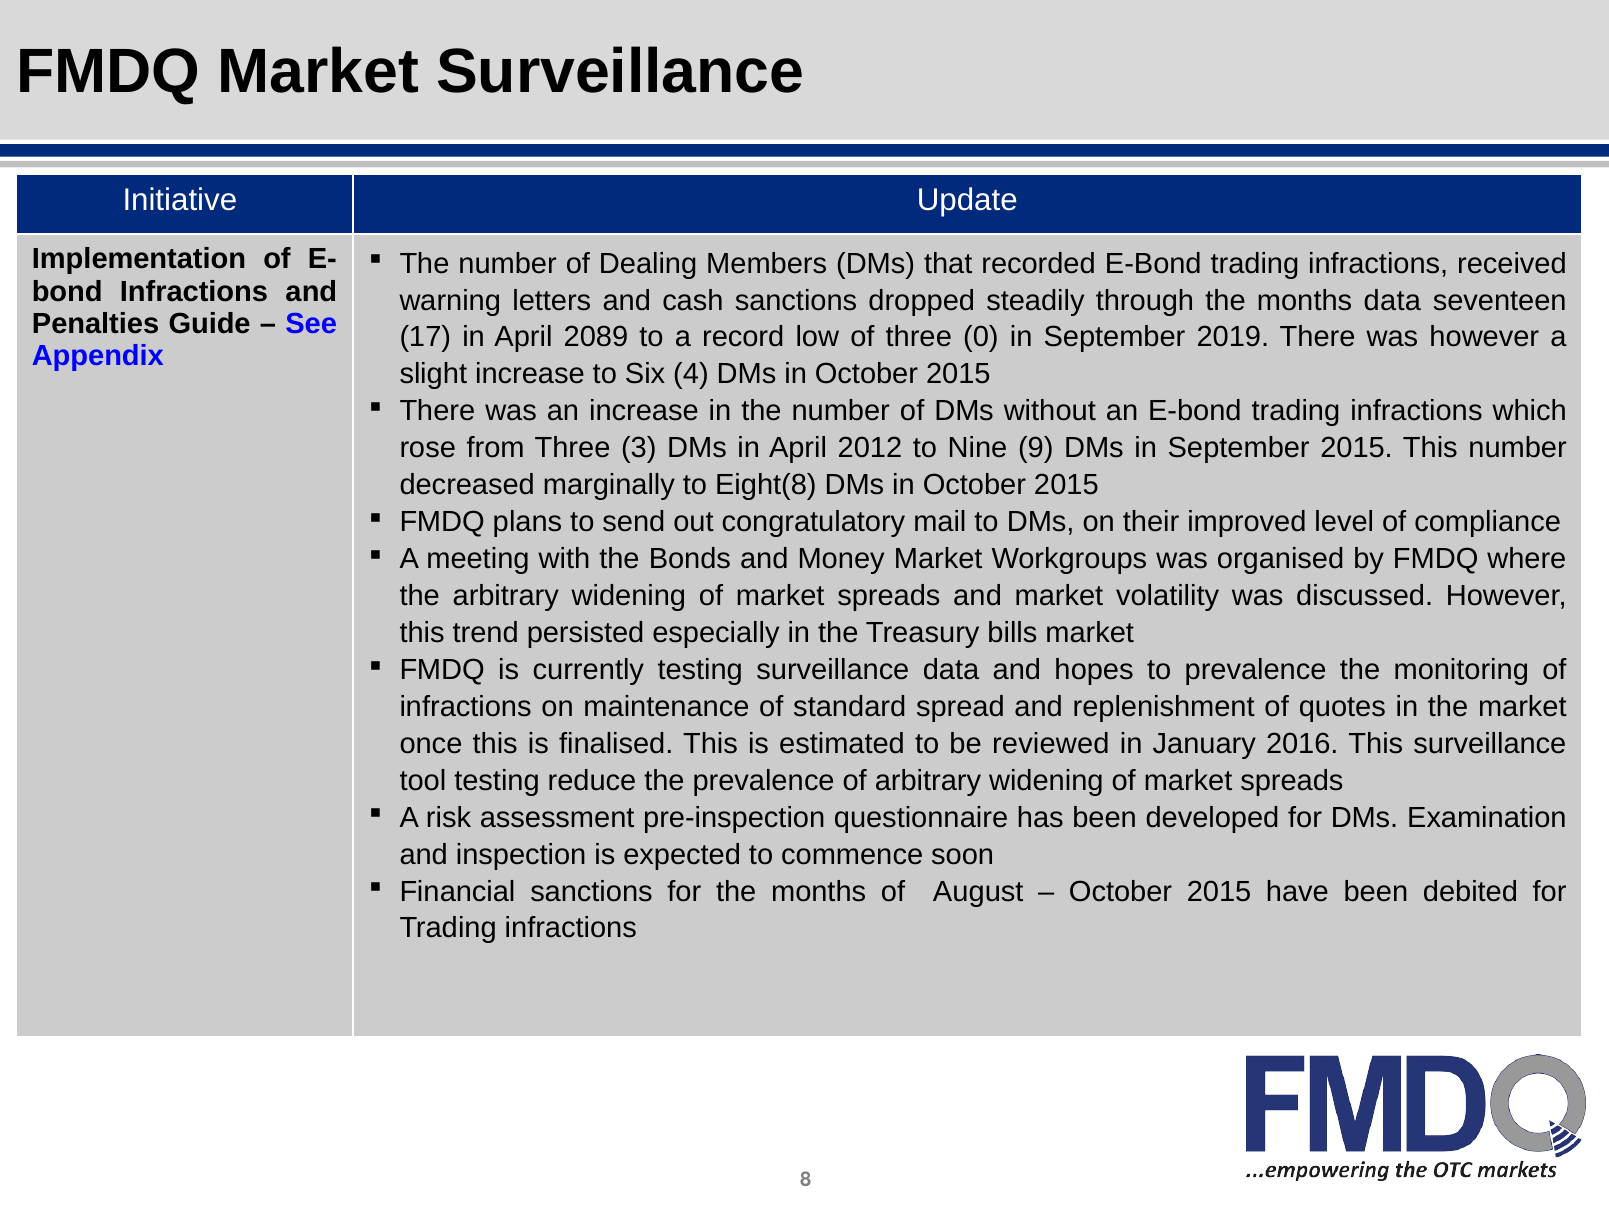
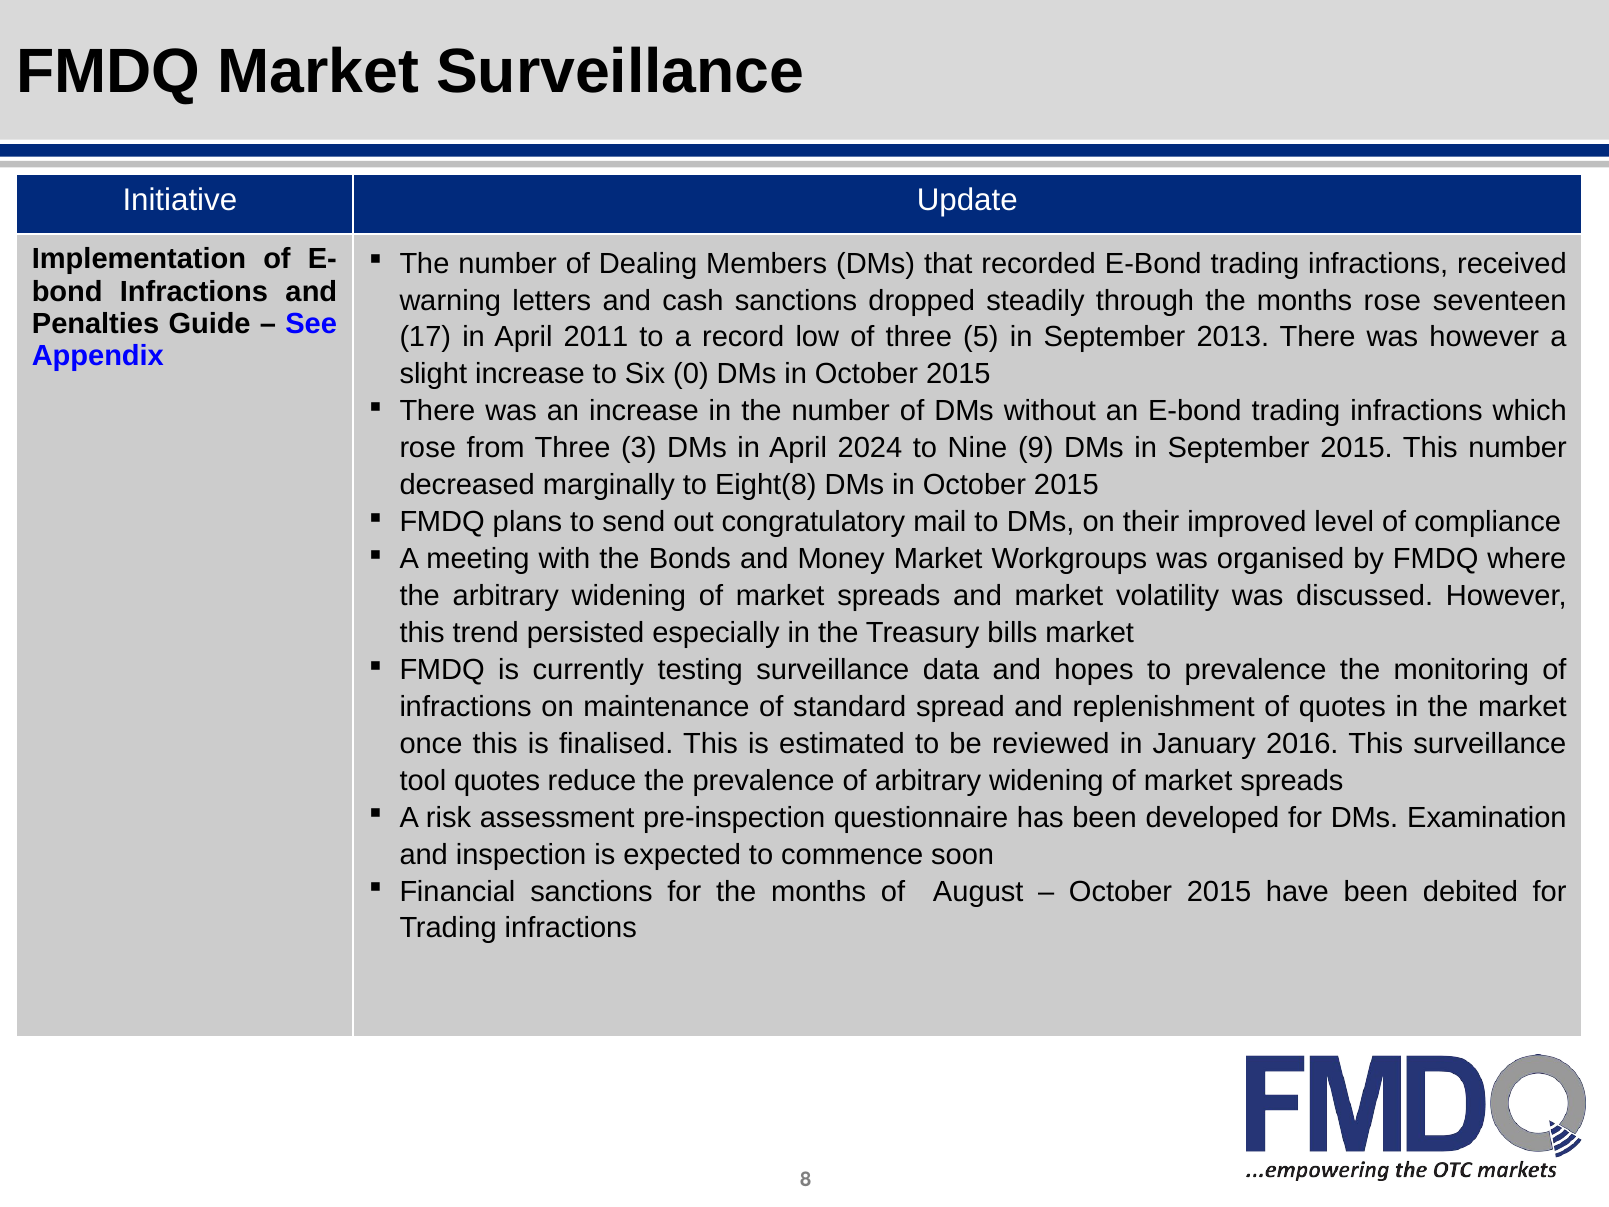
months data: data -> rose (1392, 300)
2089: 2089 -> 2011 (596, 337)
0: 0 -> 5 (981, 337)
2019: 2019 -> 2013 (1233, 337)
4: 4 -> 0 (691, 374)
2012: 2012 -> 2024 (870, 448)
tool testing: testing -> quotes (497, 780)
